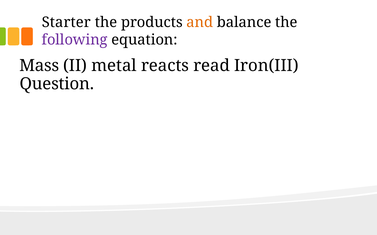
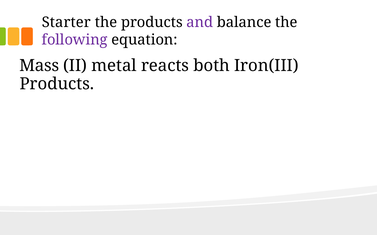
and colour: orange -> purple (200, 22)
read: read -> both (212, 66)
Question: Question -> Products (57, 84)
